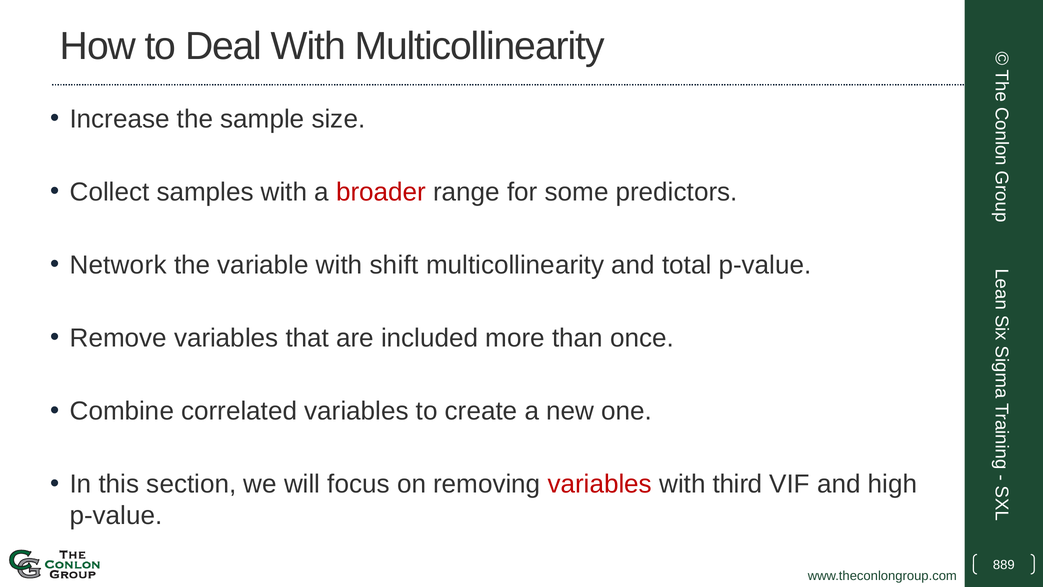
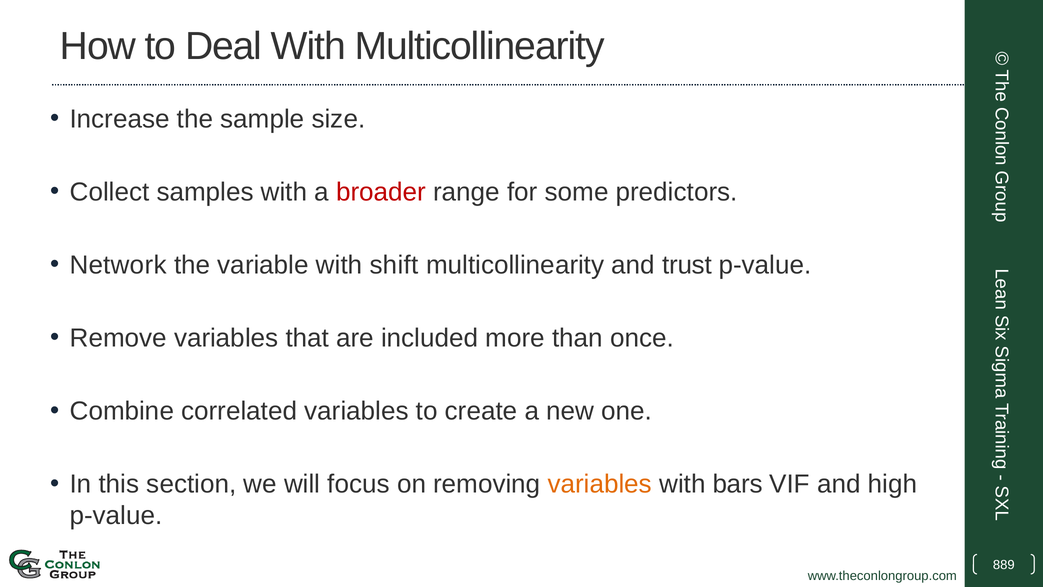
total: total -> trust (687, 265)
variables colour: red -> orange (600, 484)
third: third -> bars (738, 484)
